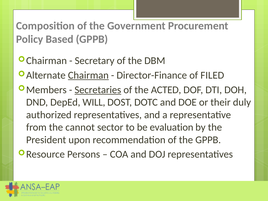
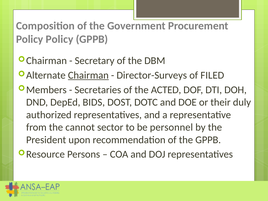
Policy Based: Based -> Policy (60, 39)
Director-Finance: Director-Finance -> Director-Surveys (152, 75)
Secretaries underline: present -> none (98, 90)
WILL: WILL -> BIDS (94, 102)
evaluation: evaluation -> personnel (171, 127)
